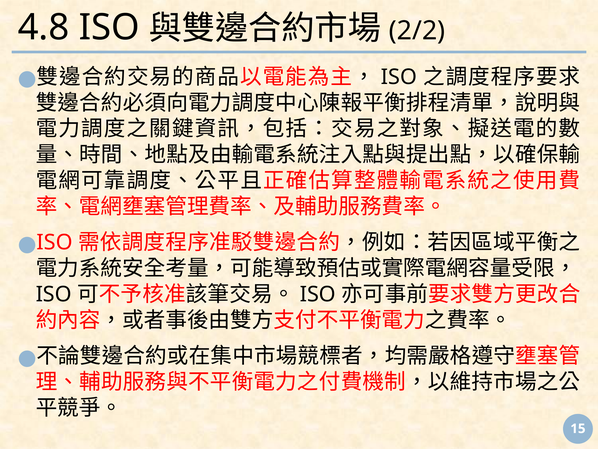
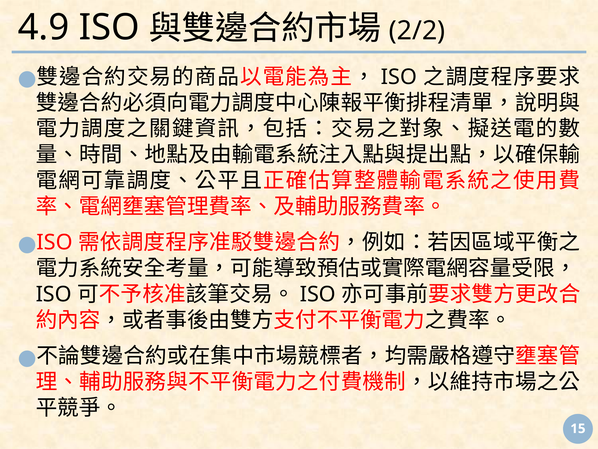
4.8: 4.8 -> 4.9 (44, 28)
